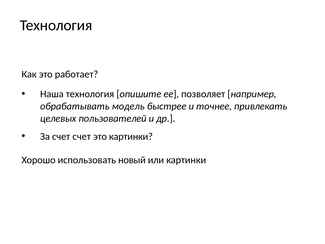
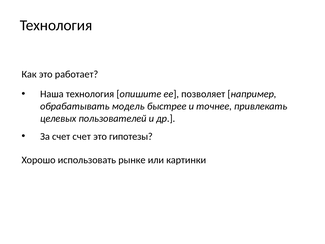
это картинки: картинки -> гипотезы (131, 136)
новый: новый -> рынке (132, 160)
